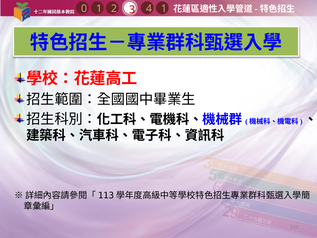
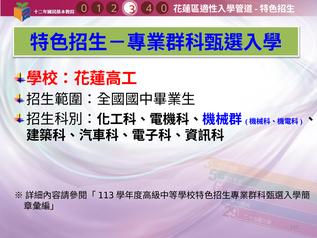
4 1: 1 -> 0 (164, 9)
